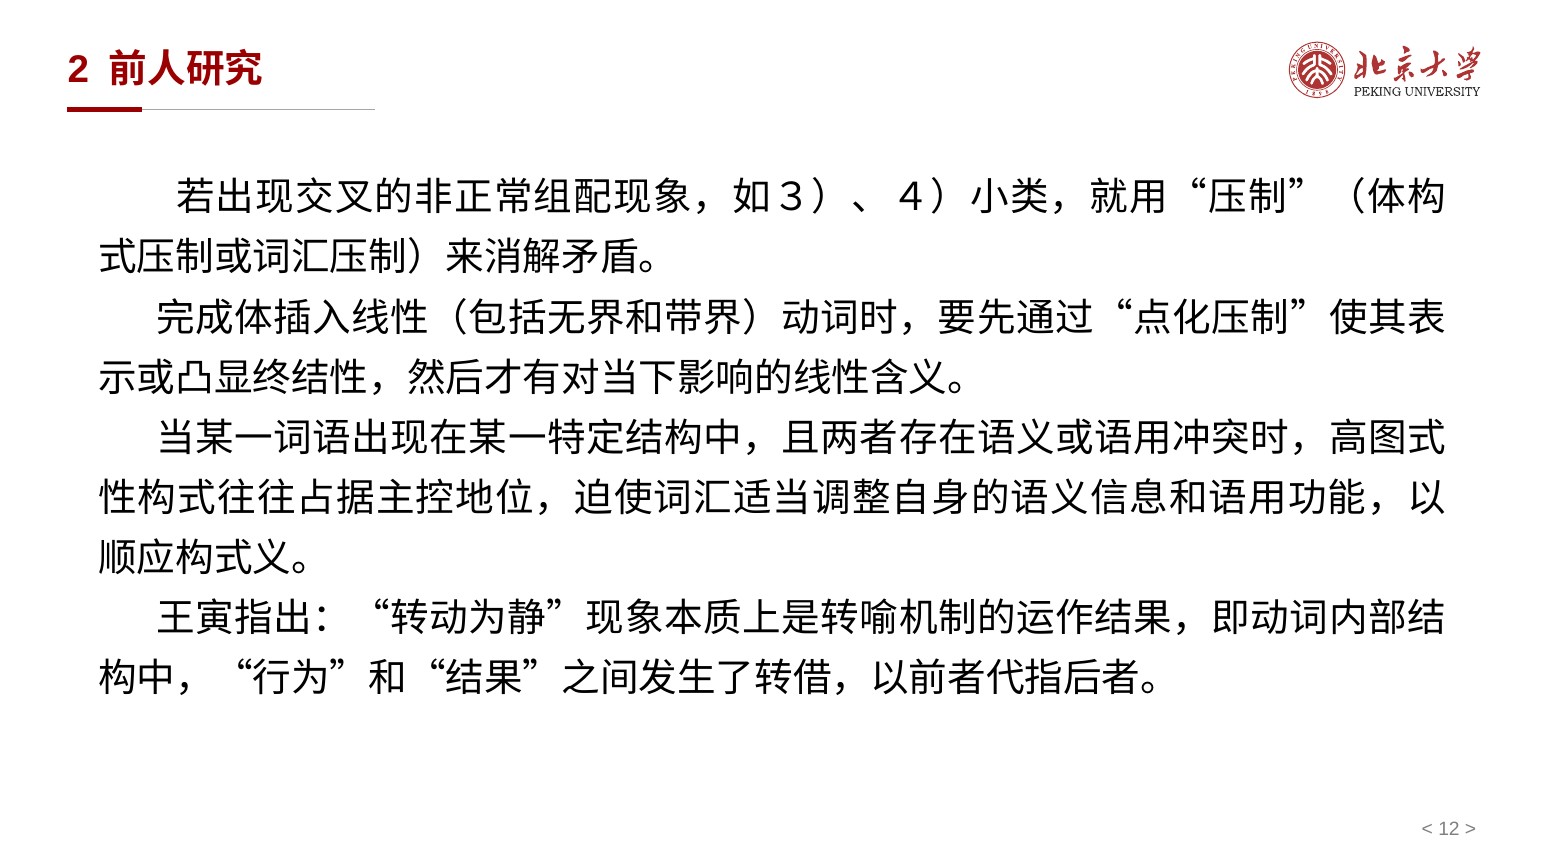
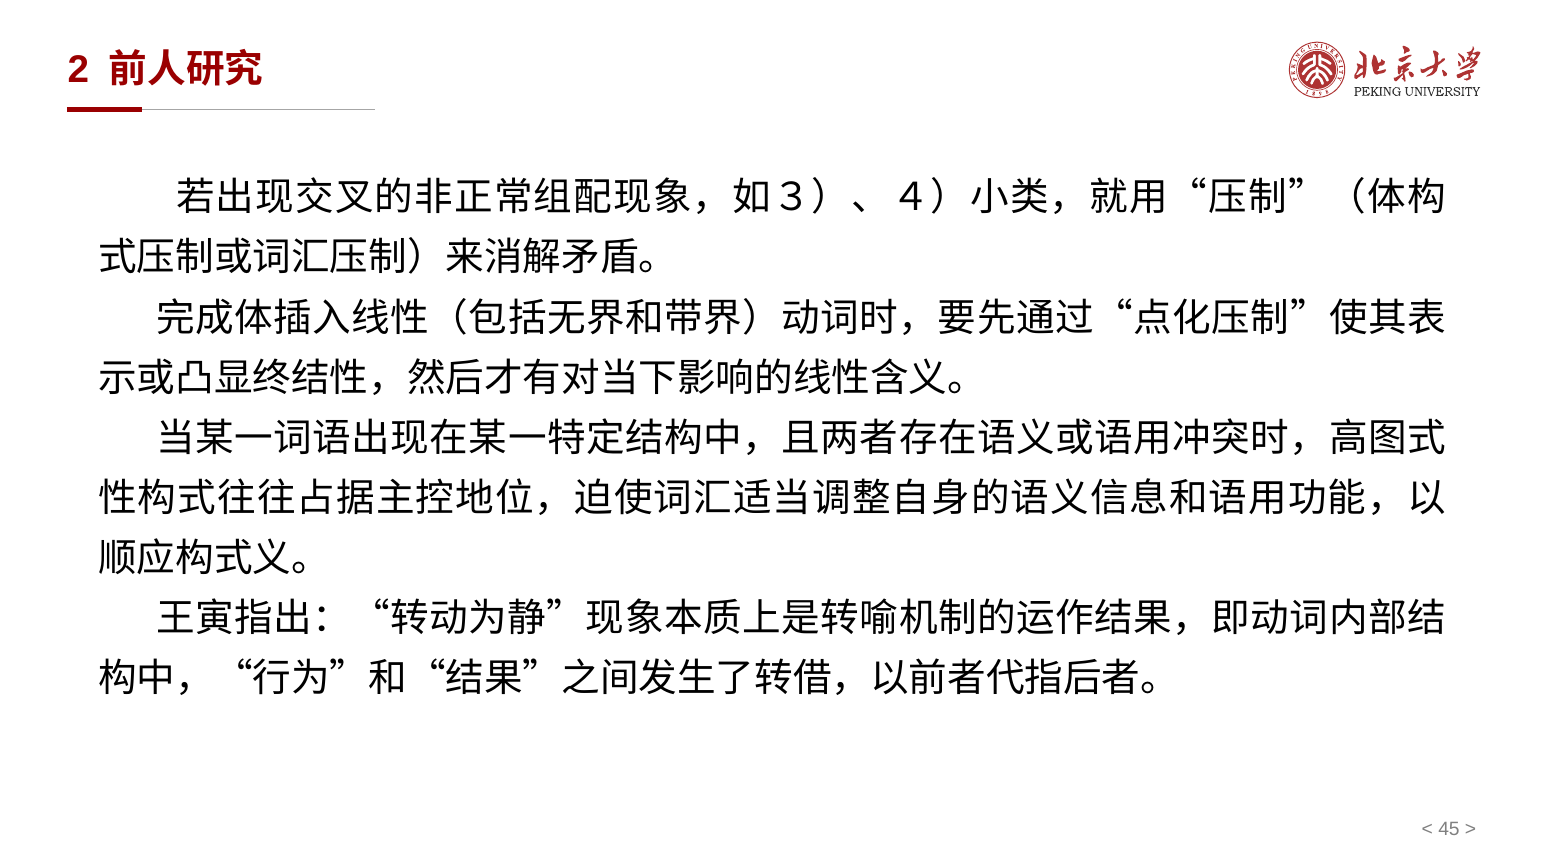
12: 12 -> 45 (1449, 830)
